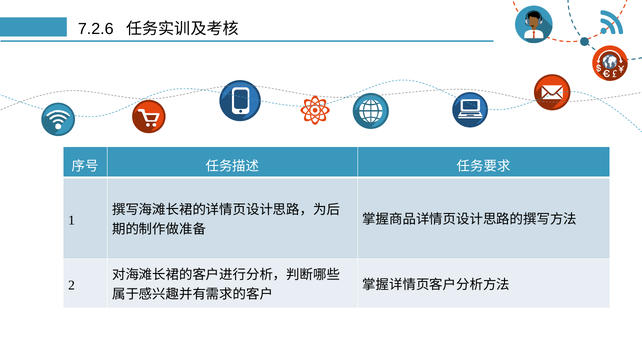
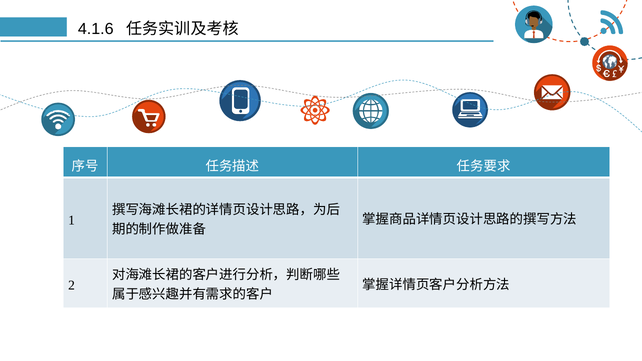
7.2.6: 7.2.6 -> 4.1.6 (96, 29)
